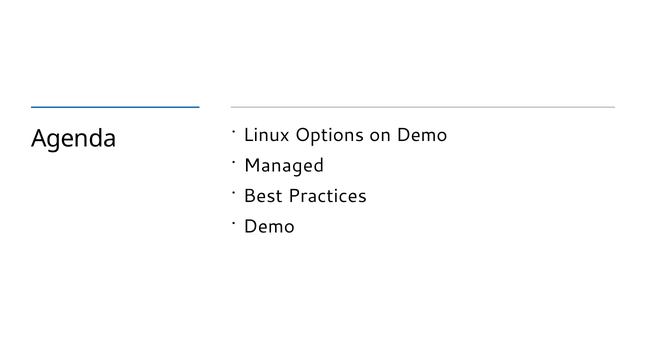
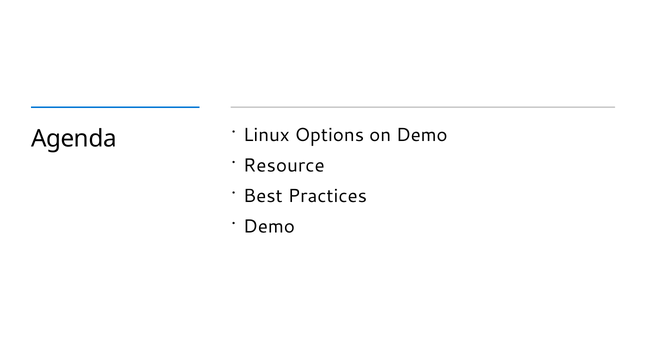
Managed: Managed -> Resource (284, 165)
